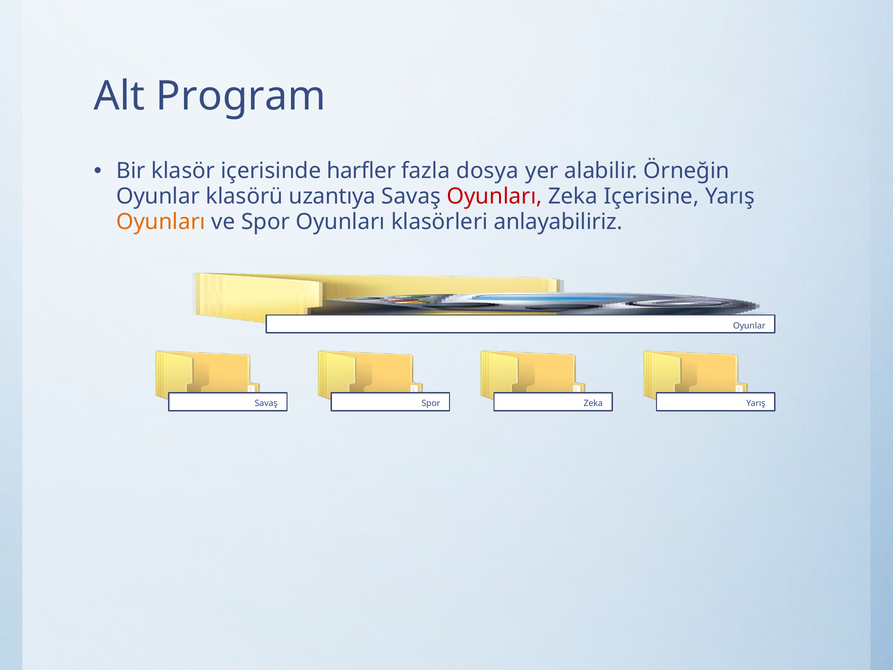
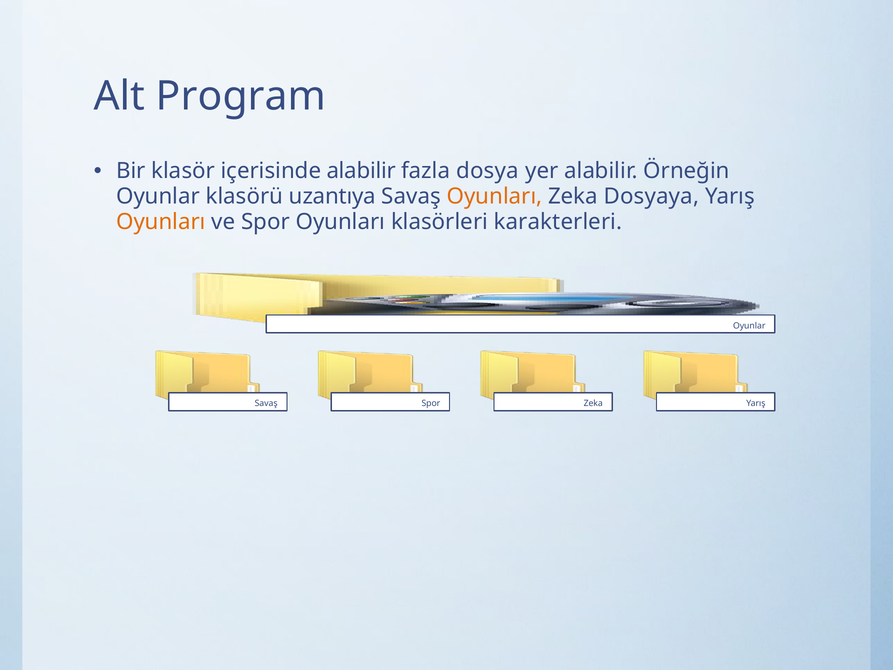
içerisinde harfler: harfler -> alabilir (361, 171)
Oyunları colour: red -> orange (494, 196)
Içerisine: Içerisine -> Dosyaya (651, 196)
anlayabiliriz: anlayabiliriz -> karakterleri (558, 222)
